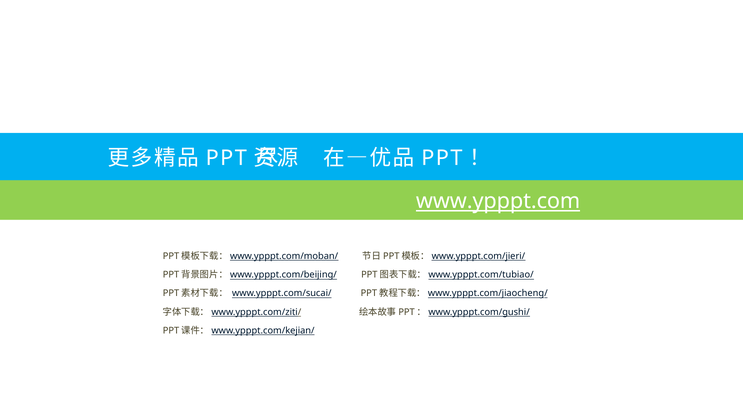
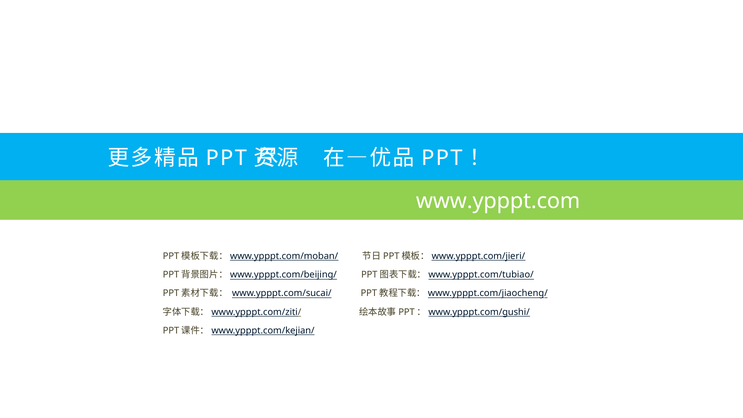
www.ypppt.com underline: present -> none (498, 201)
